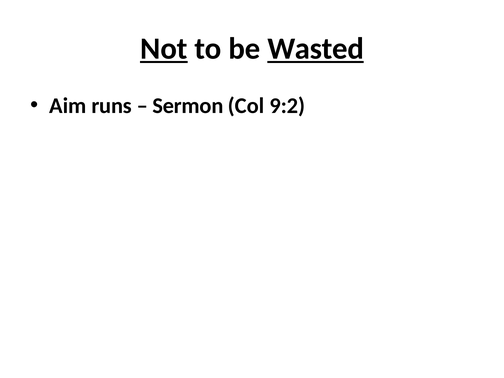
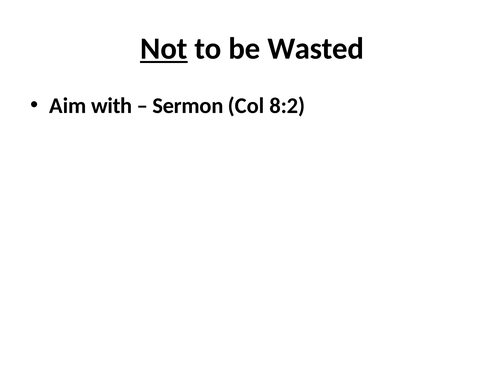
Wasted underline: present -> none (316, 49)
runs: runs -> with (112, 106)
9:2: 9:2 -> 8:2 (287, 106)
